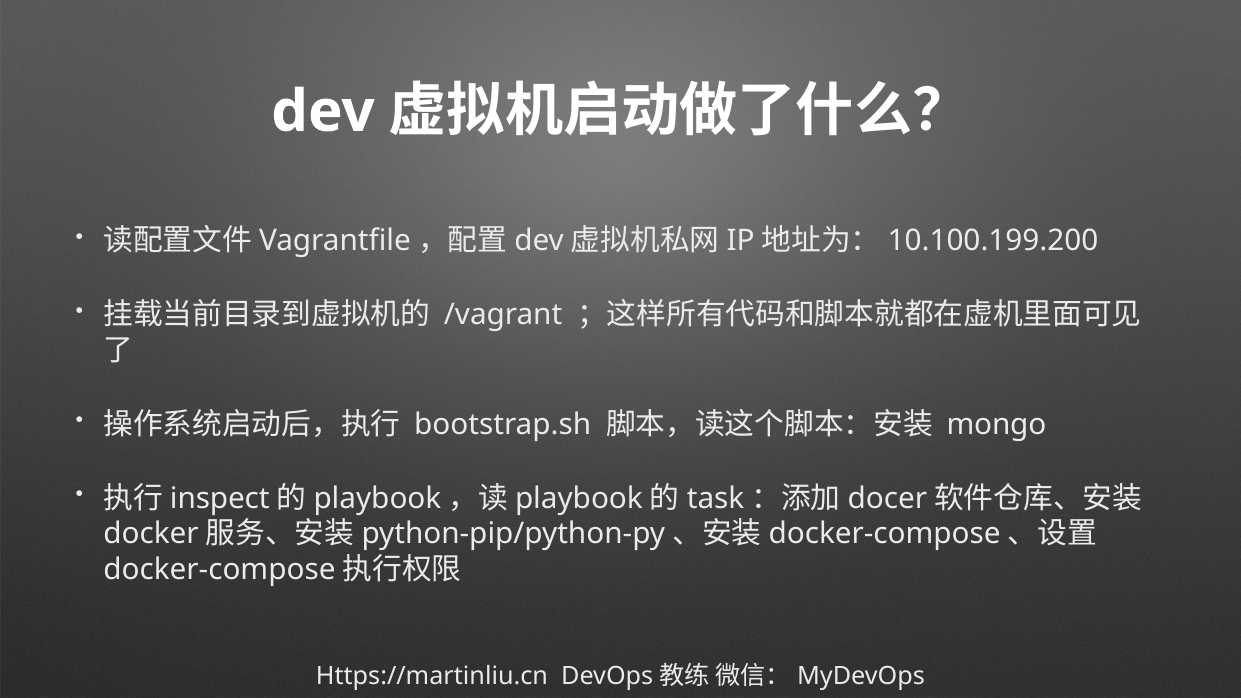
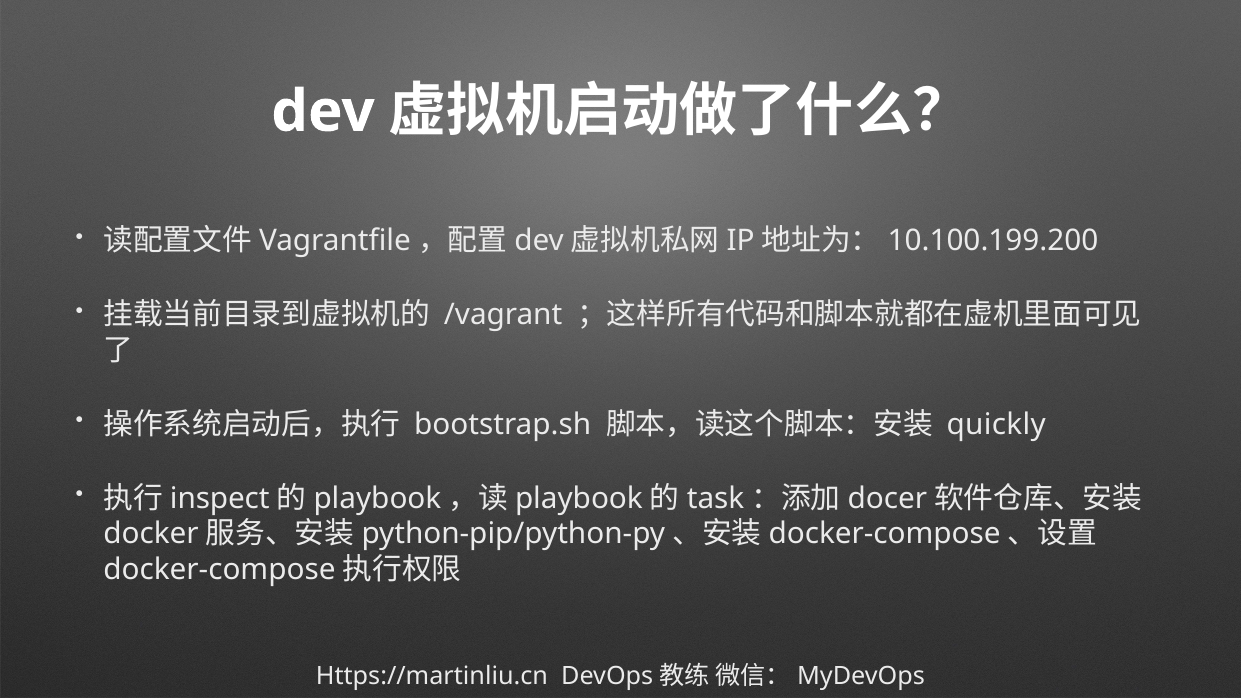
mongo: mongo -> quickly (996, 424)
